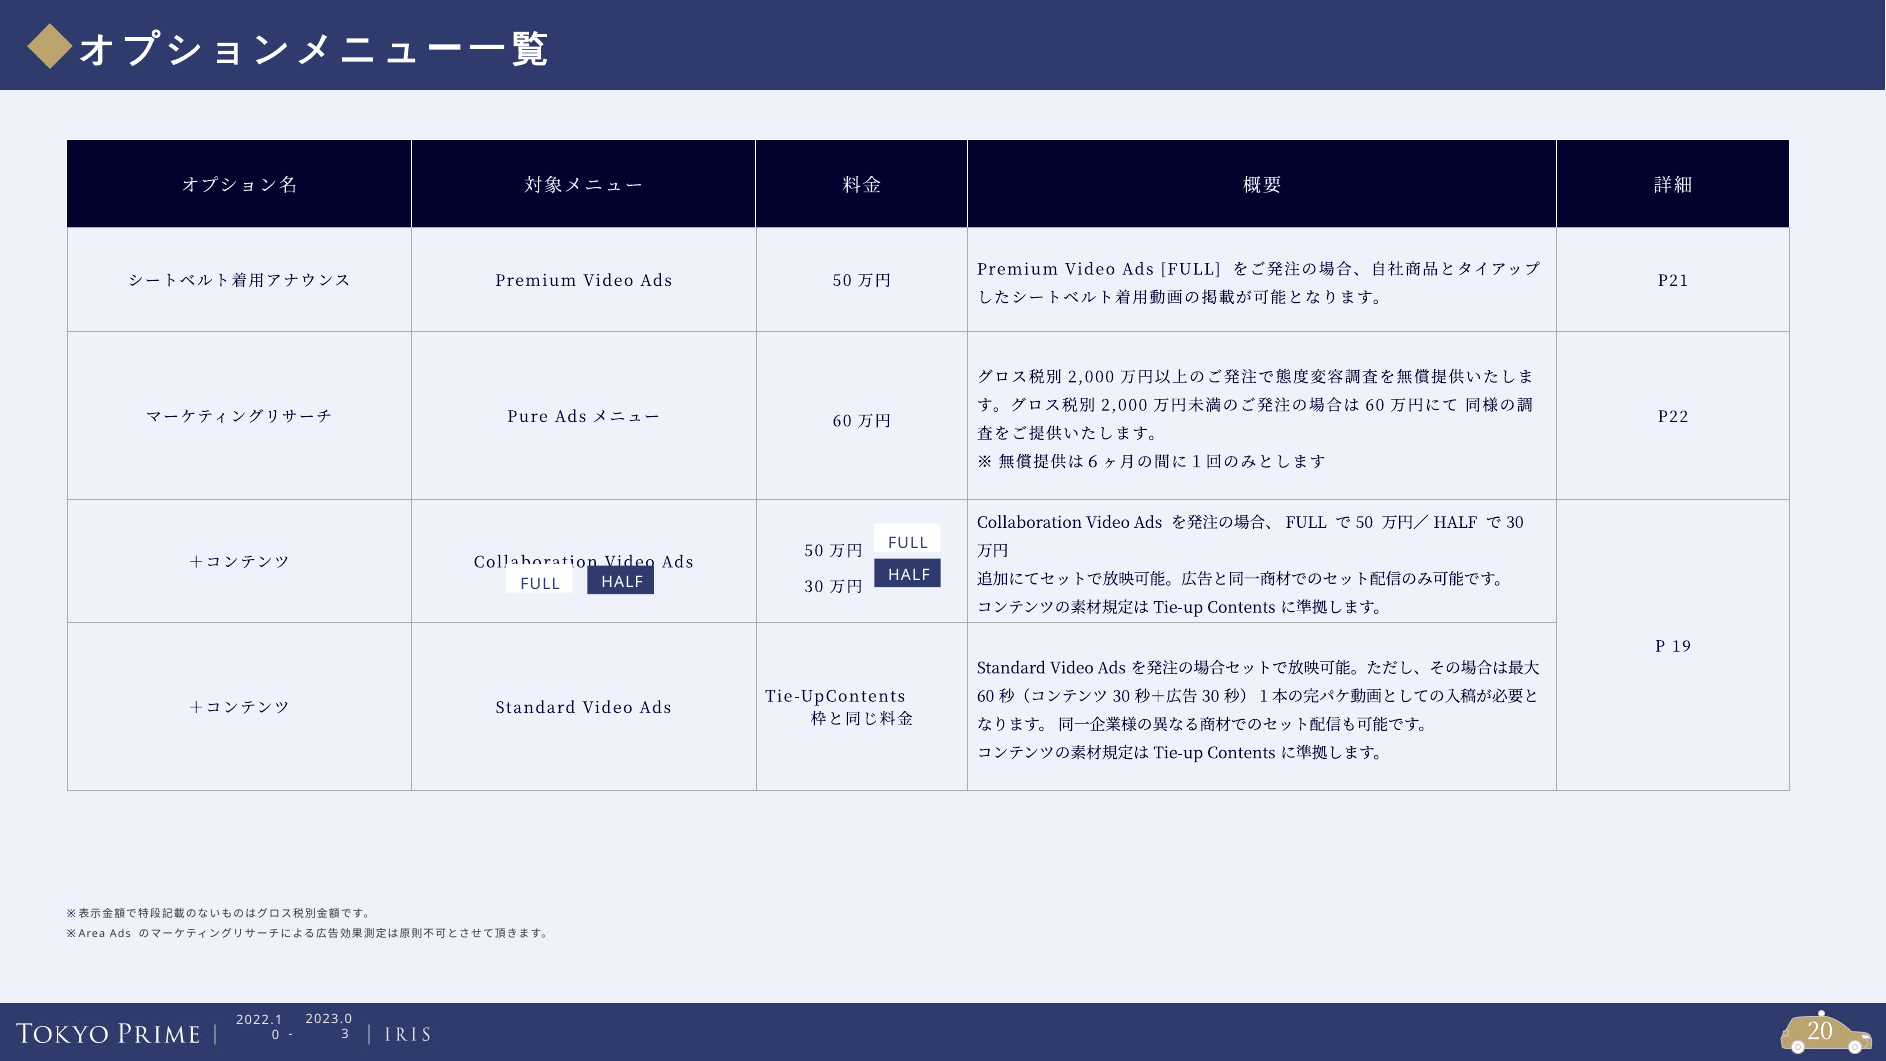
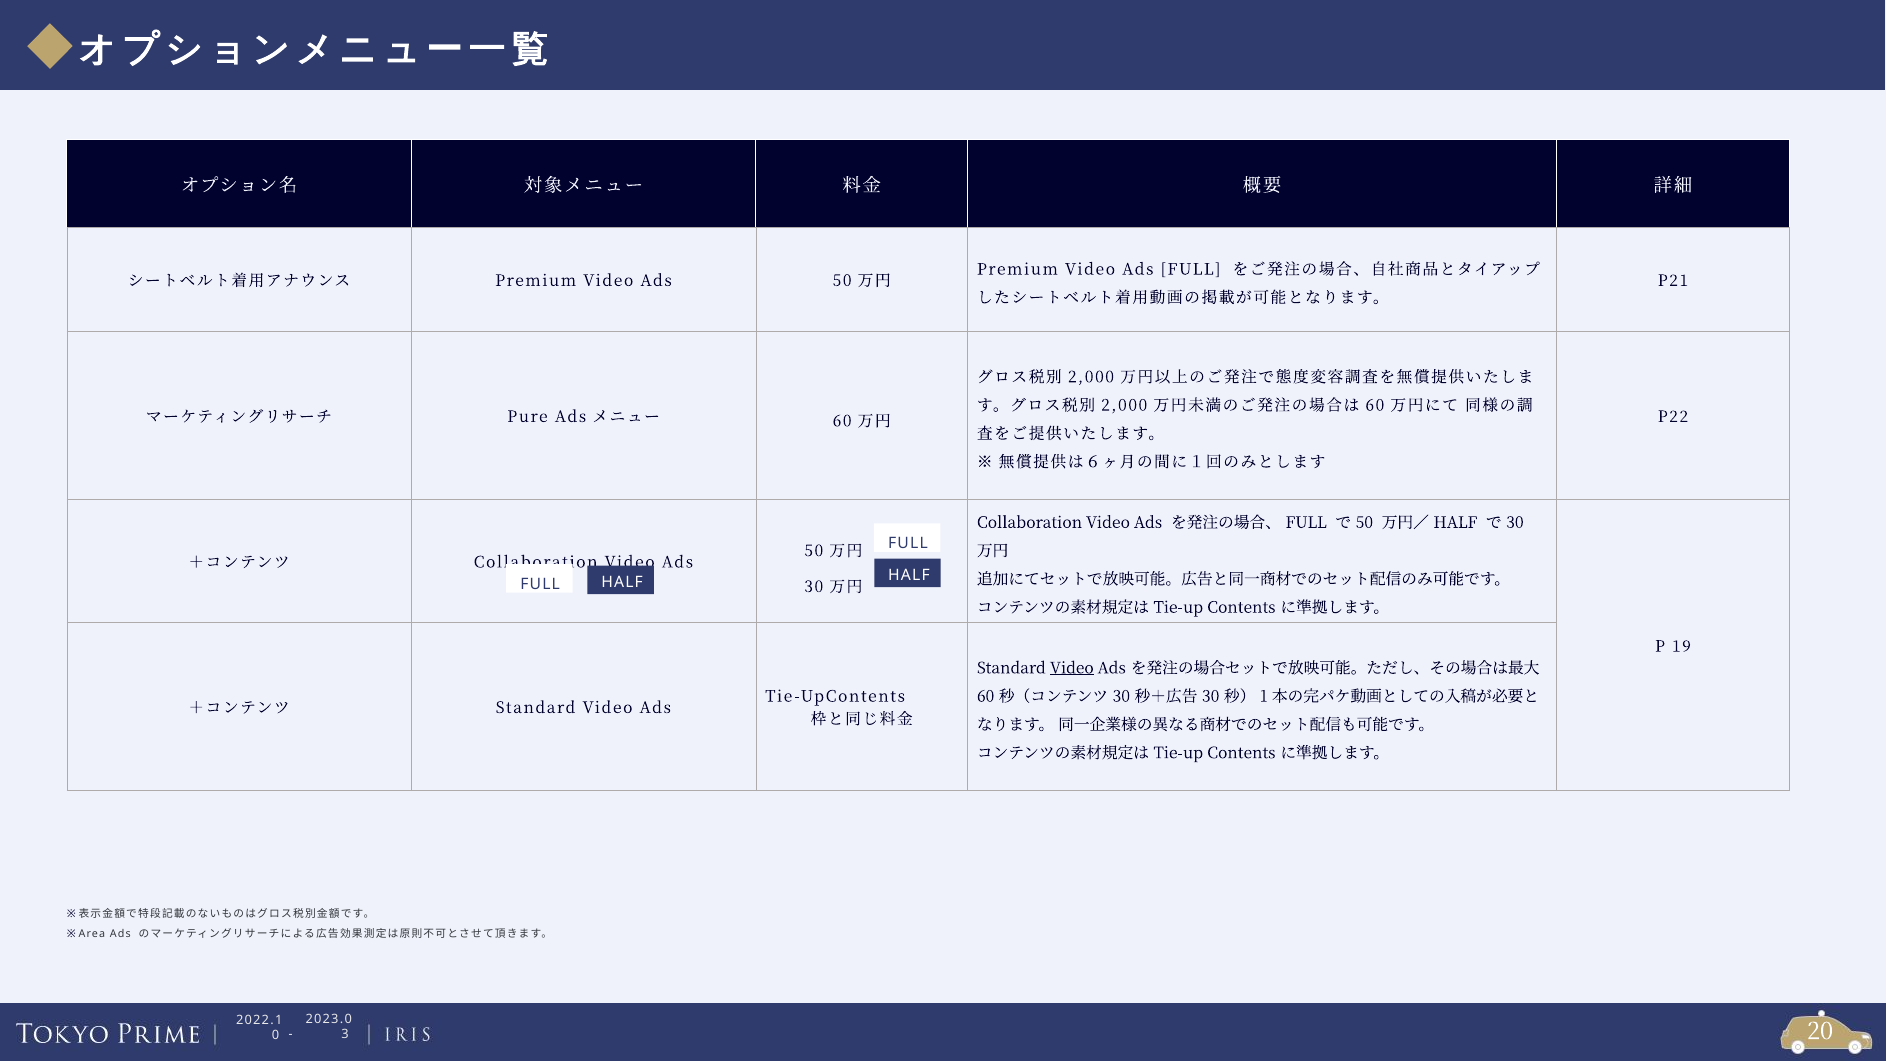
Video underline: none -> present (1072, 668)
